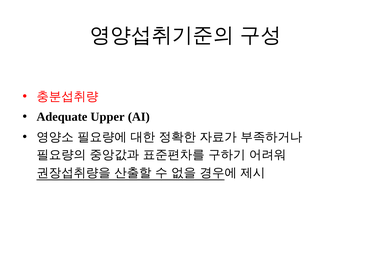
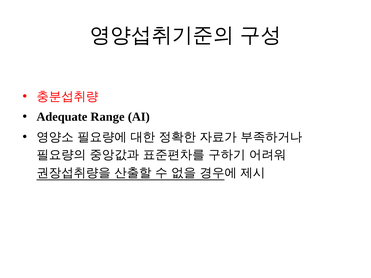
Upper: Upper -> Range (108, 117)
